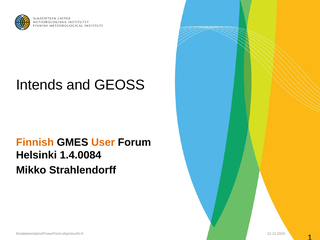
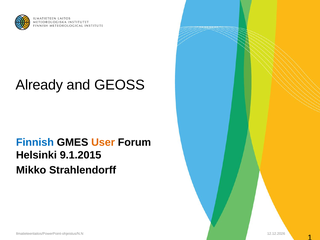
Intends: Intends -> Already (39, 85)
Finnish colour: orange -> blue (35, 142)
1.4.0084: 1.4.0084 -> 9.1.2015 (81, 155)
